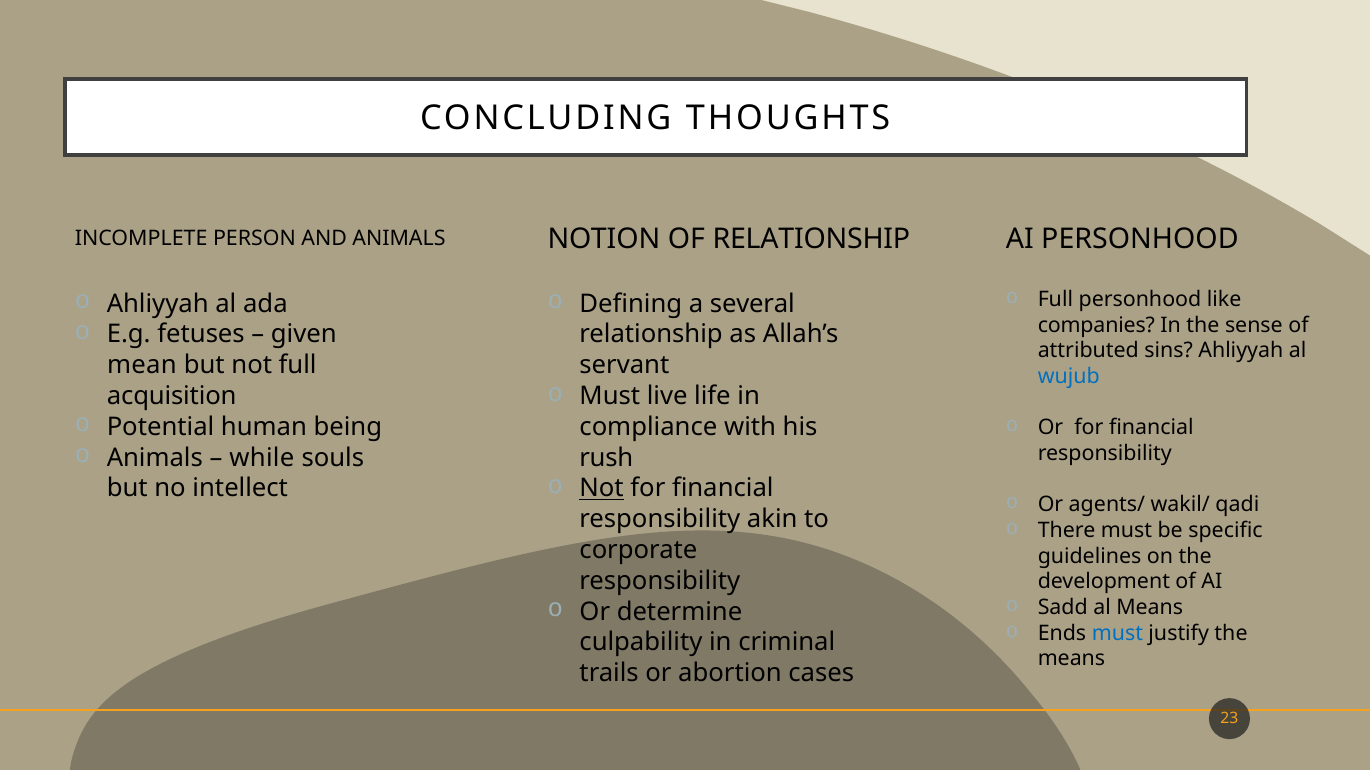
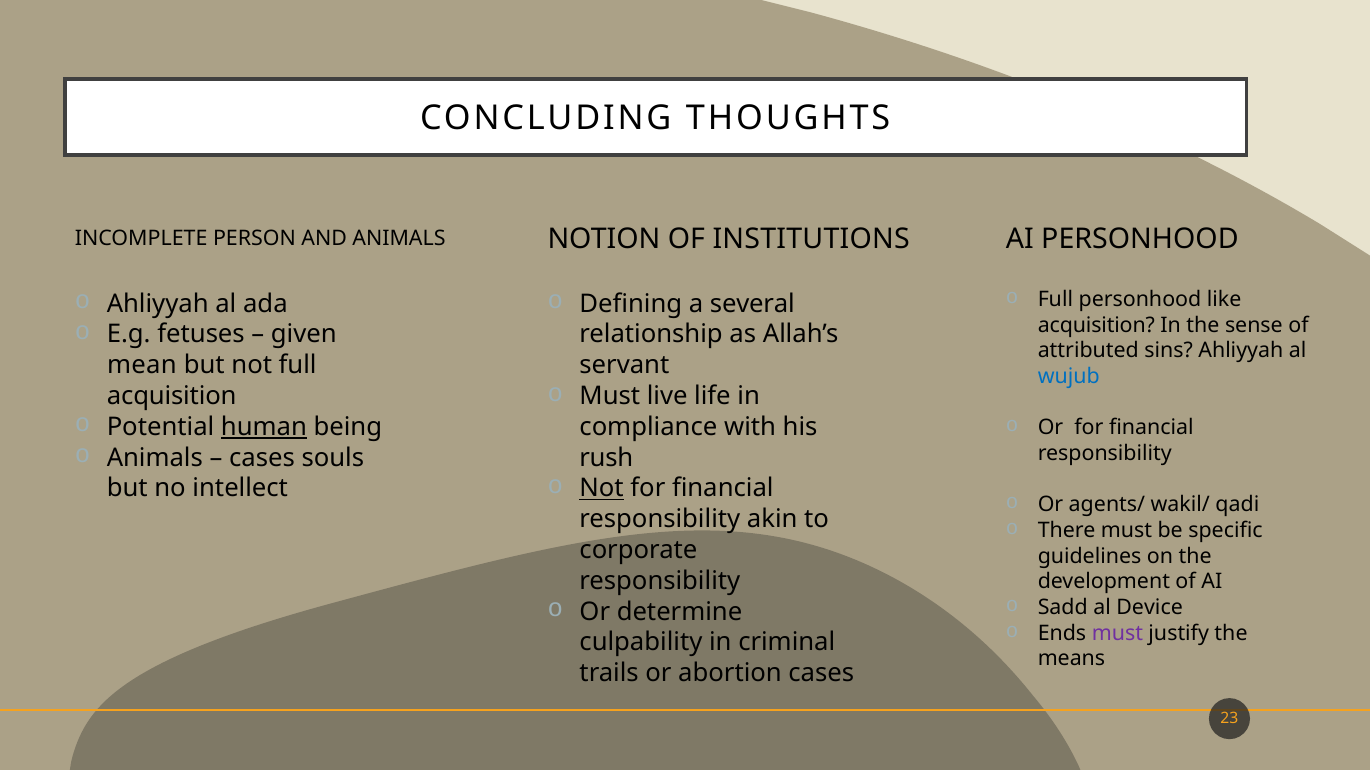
OF RELATIONSHIP: RELATIONSHIP -> INSTITUTIONS (811, 239)
companies: companies -> acquisition (1096, 325)
human underline: none -> present (264, 427)
while: while -> cases (262, 458)
al Means: Means -> Device (1150, 608)
must colour: blue -> purple (1117, 633)
